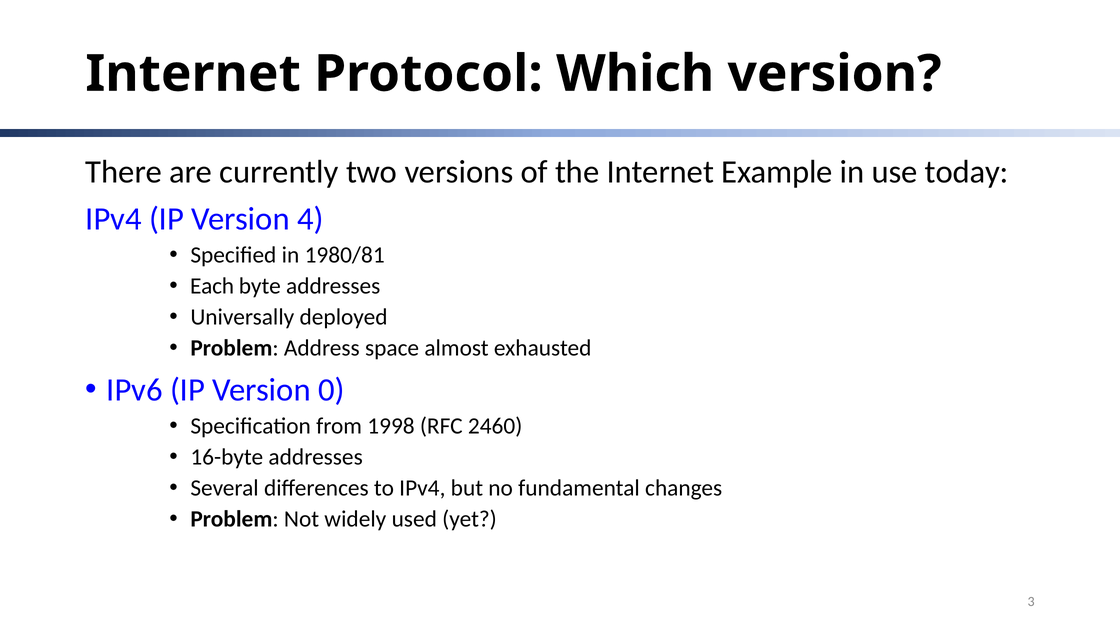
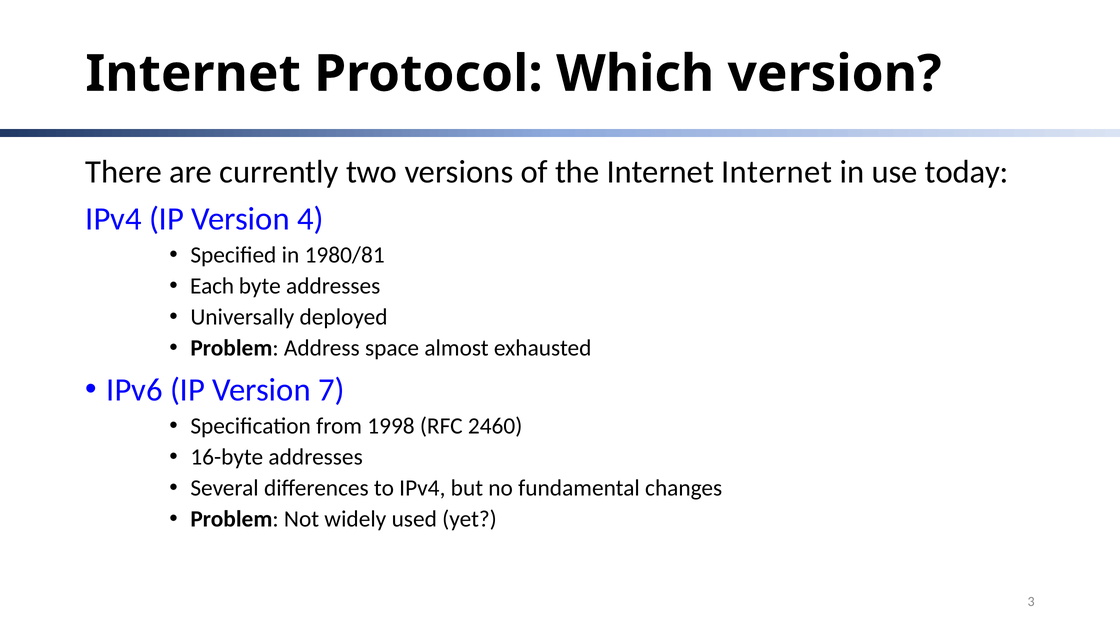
Internet Example: Example -> Internet (777, 172)
0: 0 -> 7 (331, 390)
